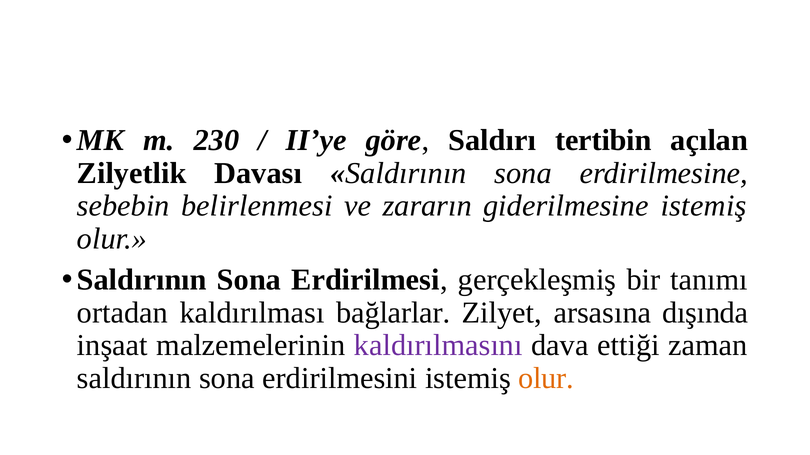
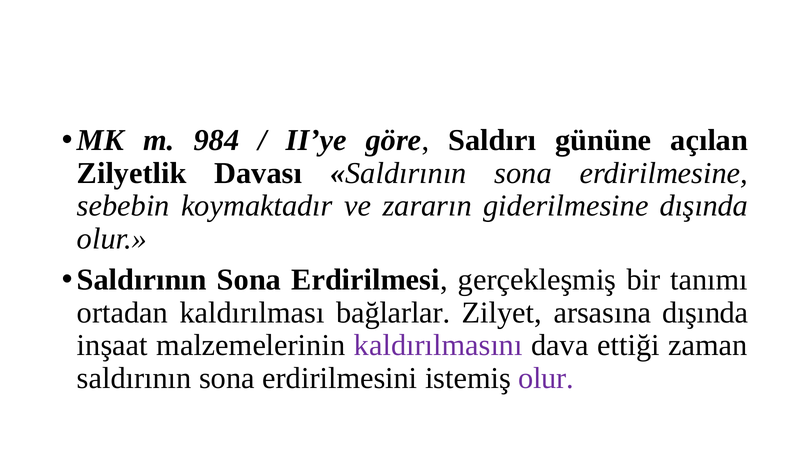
230: 230 -> 984 (216, 141)
tertibin: tertibin -> gününe (603, 141)
belirlenmesi: belirlenmesi -> koymaktadır (257, 206)
giderilmesine istemiş: istemiş -> dışında (704, 206)
olur colour: orange -> purple (546, 379)
